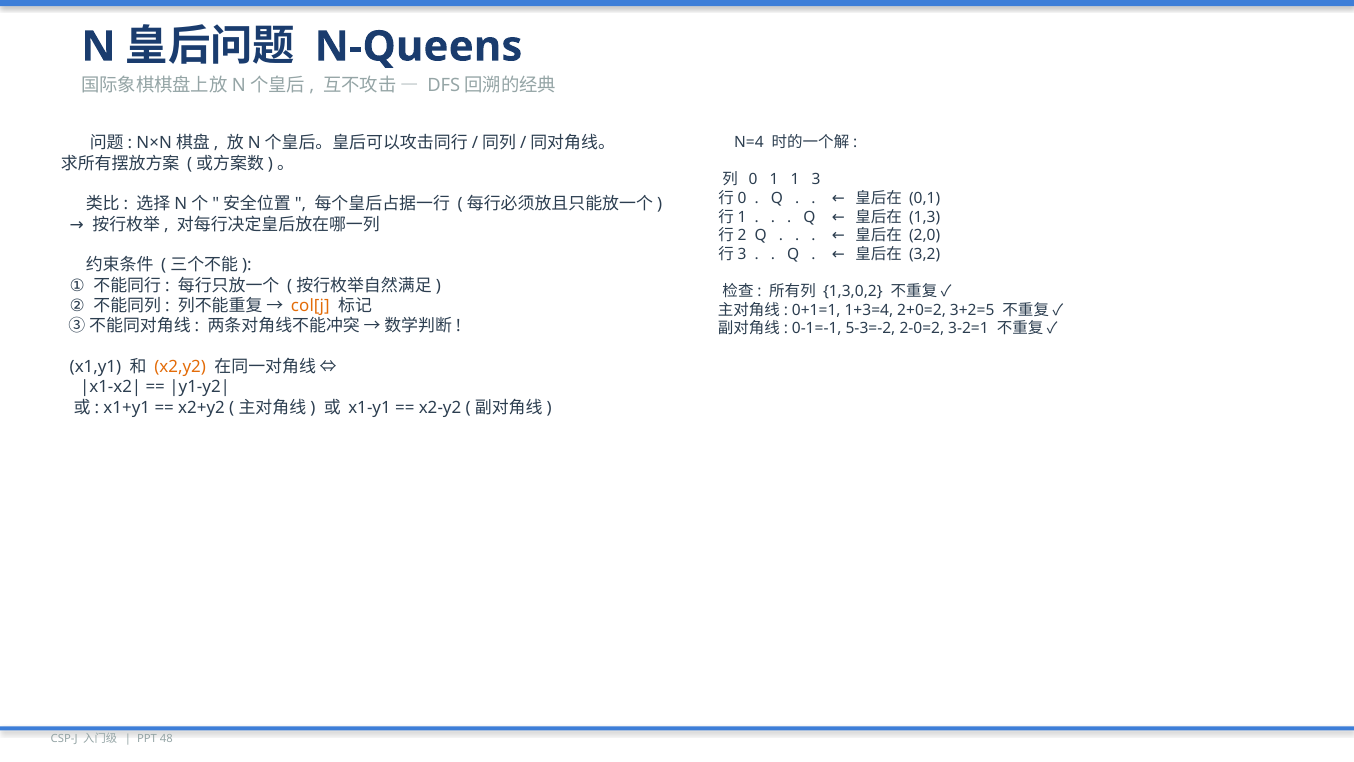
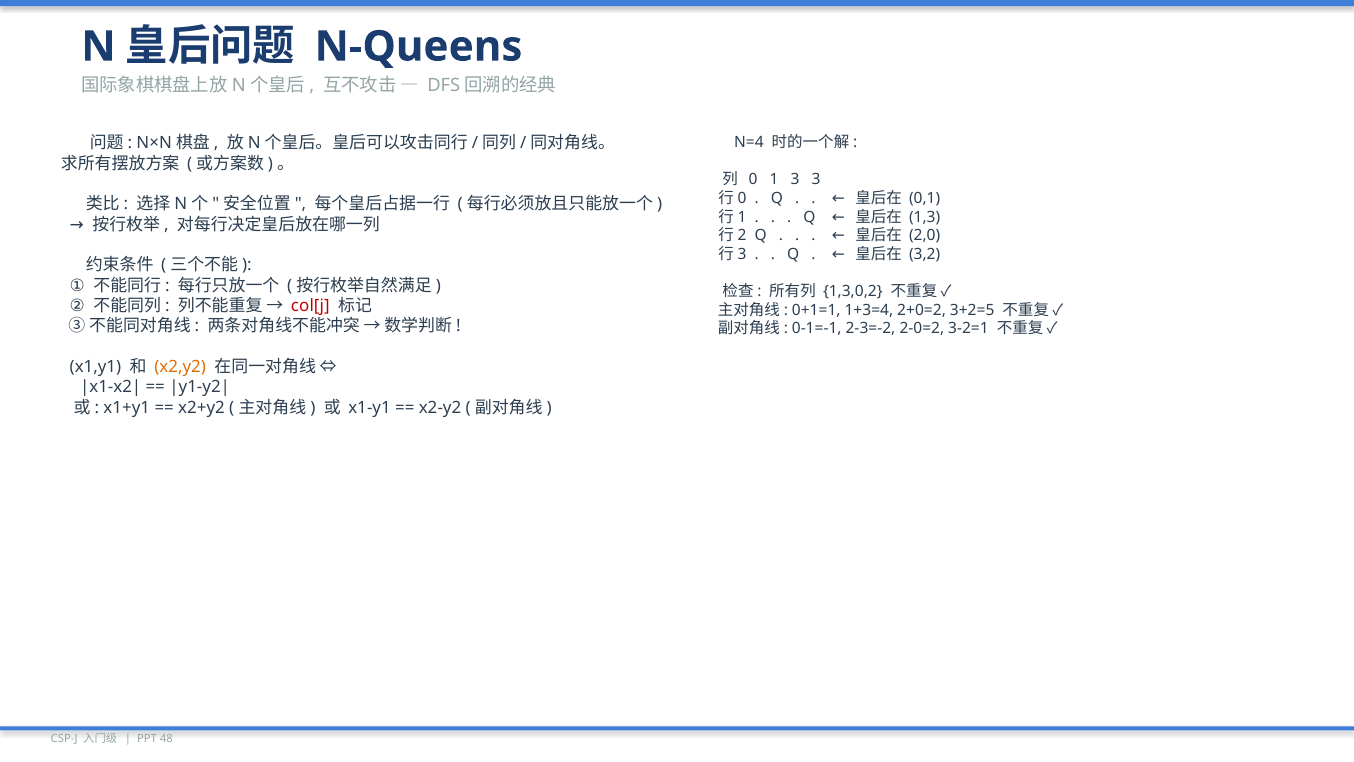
1 1: 1 -> 3 (795, 180)
col[j colour: orange -> red (310, 306)
5-3=-2: 5-3=-2 -> 2-3=-2 (870, 329)
